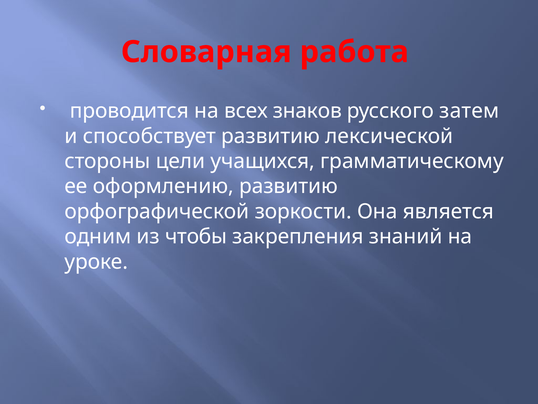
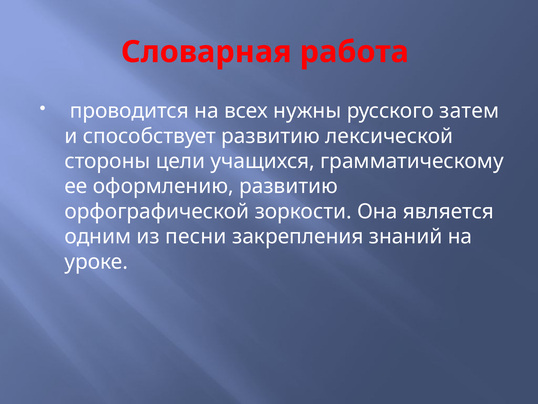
знаков: знаков -> нужны (307, 111)
чтобы: чтобы -> песни (196, 236)
